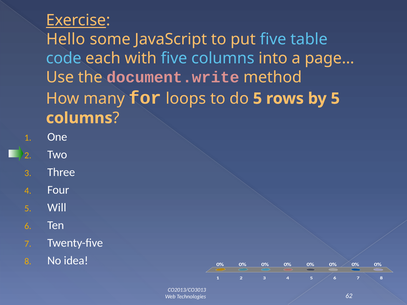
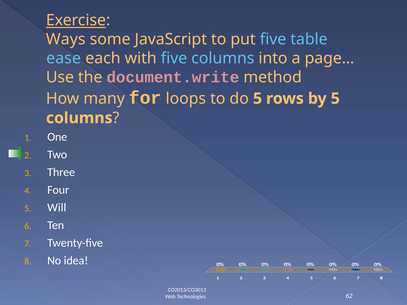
Hello: Hello -> Ways (66, 39)
code: code -> ease (64, 58)
